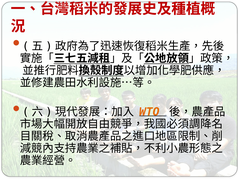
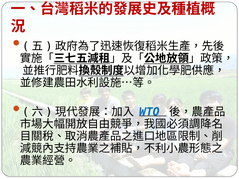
WTO colour: orange -> blue (149, 112)
